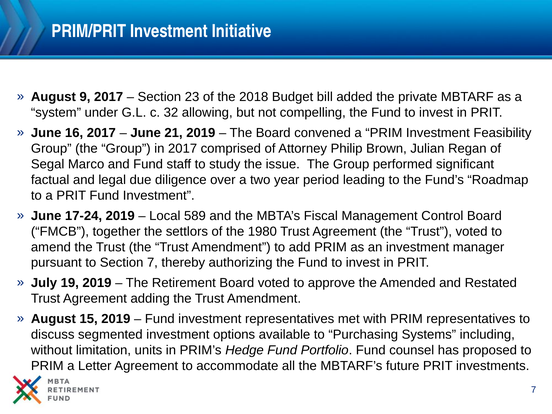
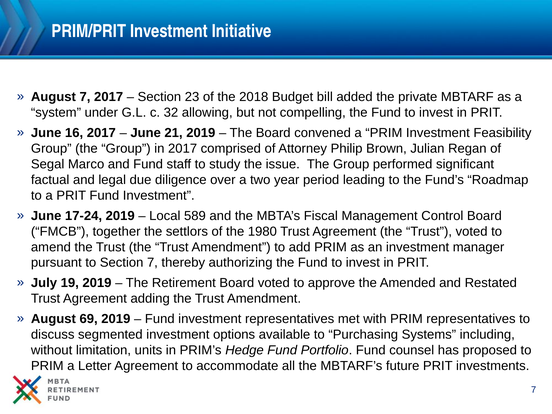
August 9: 9 -> 7 (85, 97)
15: 15 -> 69 (89, 319)
